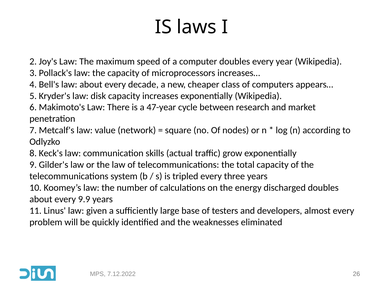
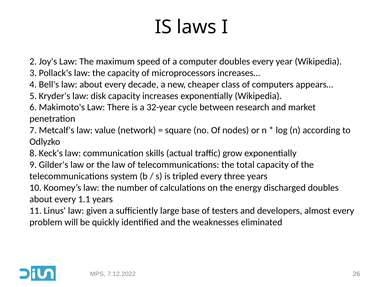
47-year: 47-year -> 32-year (161, 107)
9.9: 9.9 -> 1.1 (84, 199)
